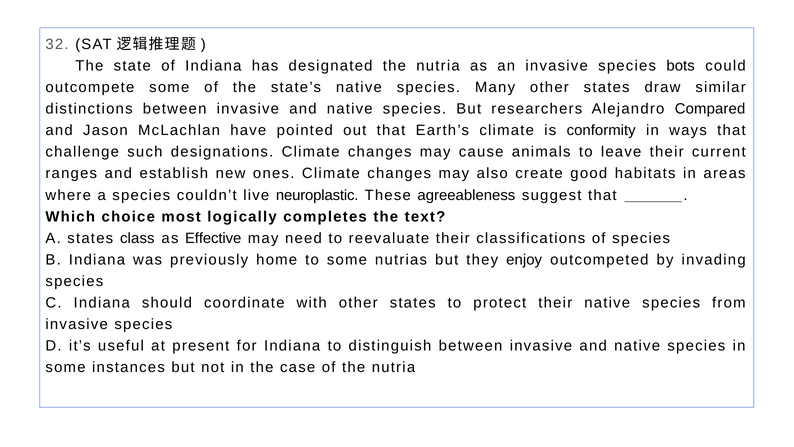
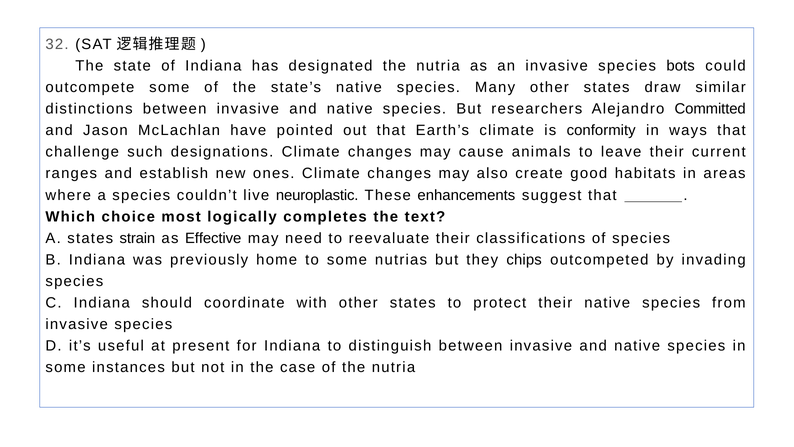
Compared: Compared -> Committed (710, 109)
agreeableness: agreeableness -> enhancements (466, 195)
class: class -> strain (137, 238)
enjoy: enjoy -> chips (524, 259)
